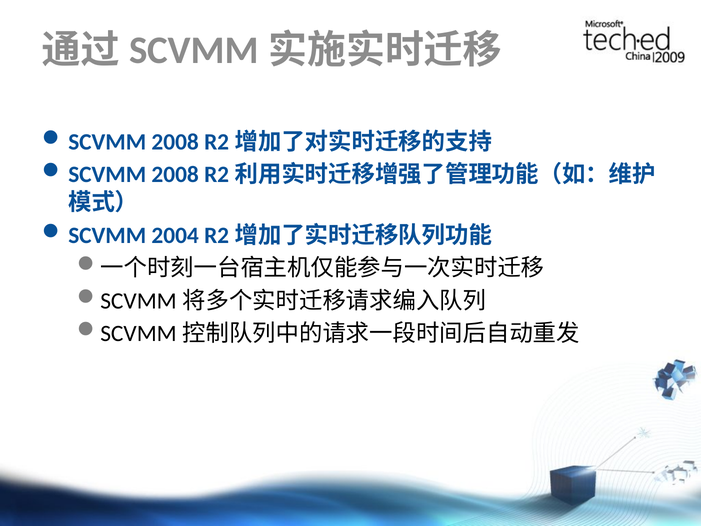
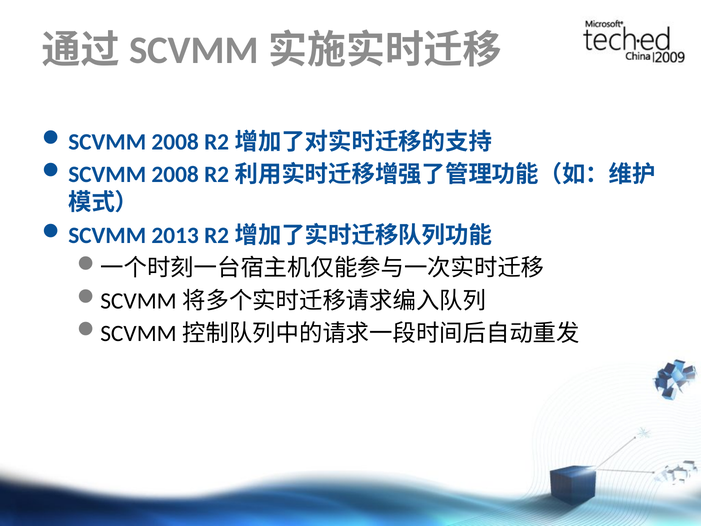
2004: 2004 -> 2013 (175, 235)
